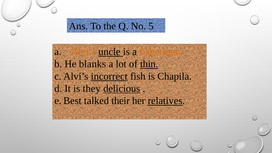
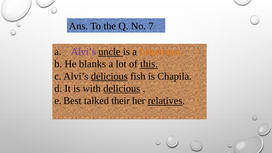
5: 5 -> 7 (151, 26)
Alvi’s colour: orange -> purple (83, 52)
thin: thin -> this (149, 64)
Alvi’s incorrect: incorrect -> delicious (109, 76)
they: they -> with (92, 88)
